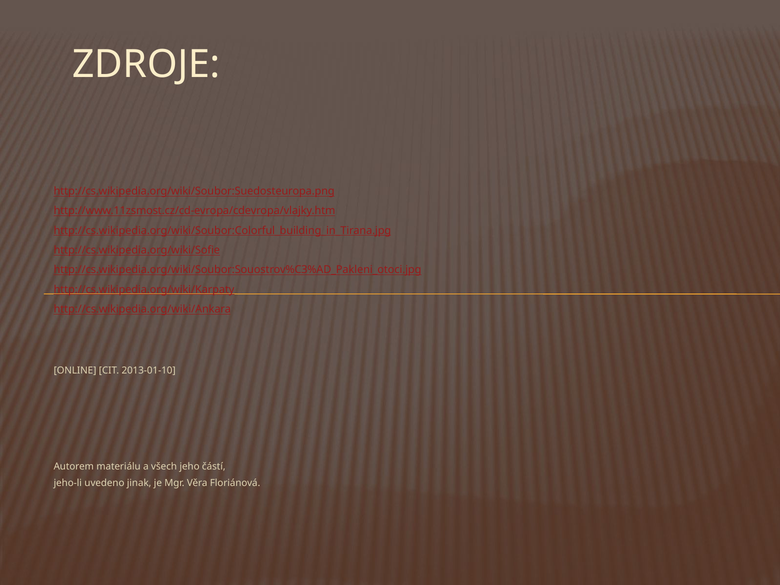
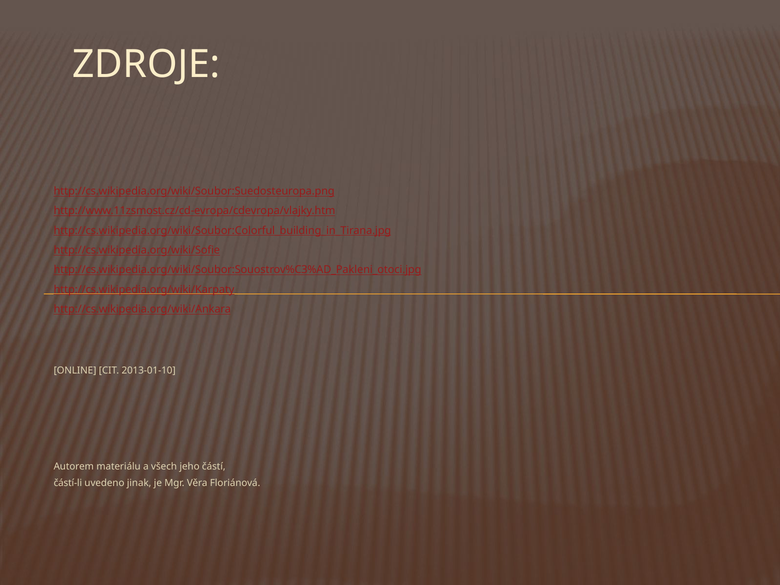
jeho-li: jeho-li -> částí-li (68, 483)
